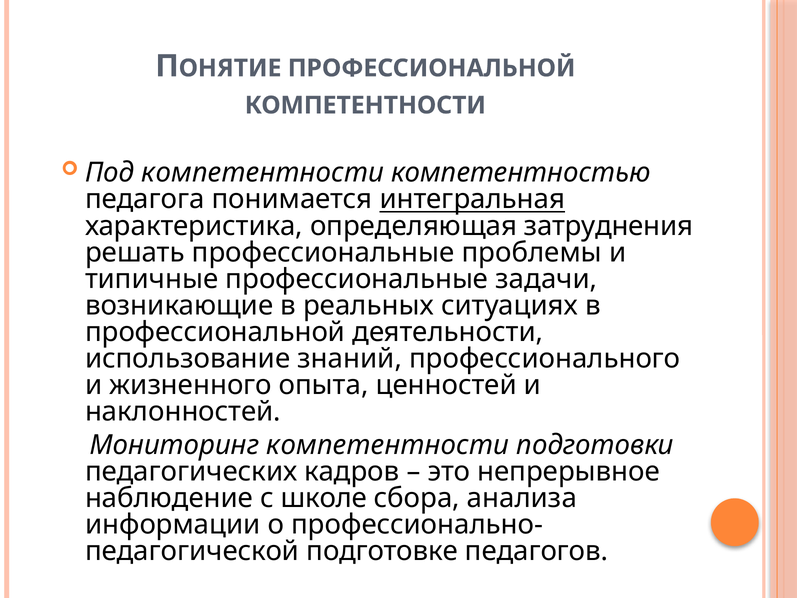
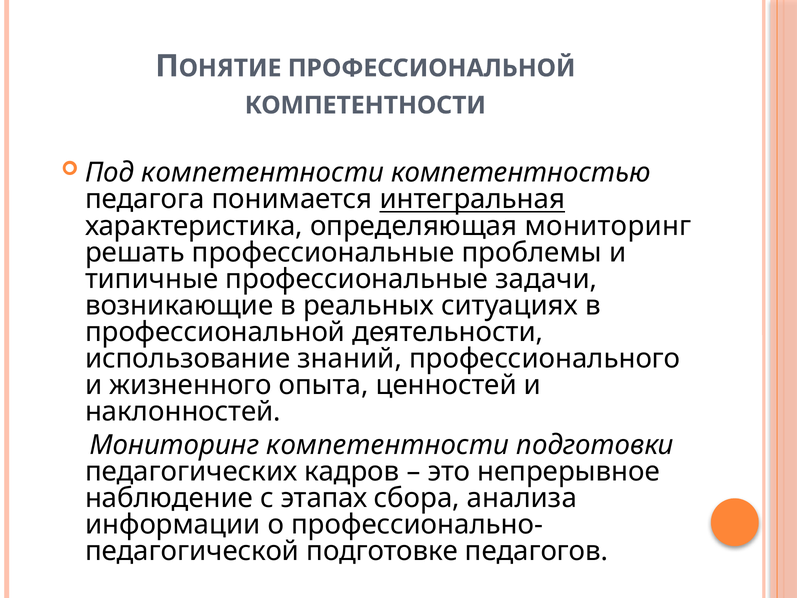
определяющая затруднения: затруднения -> мониторинг (608, 226)
школе: школе -> этапах (324, 498)
